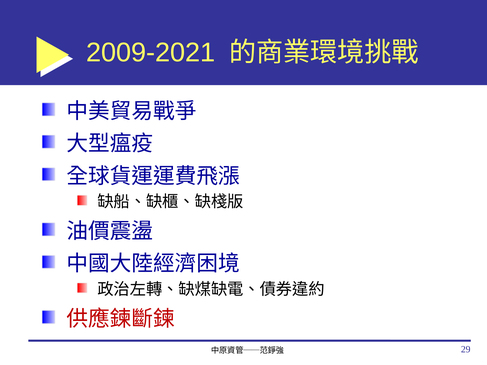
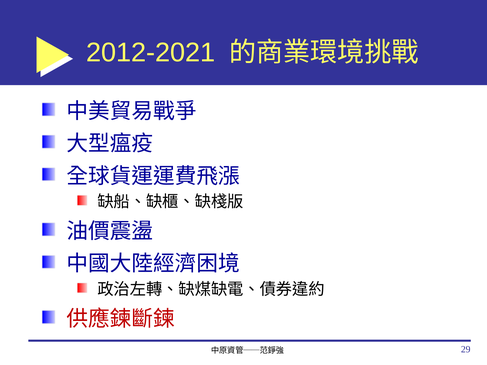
2009-2021: 2009-2021 -> 2012-2021 (151, 53)
